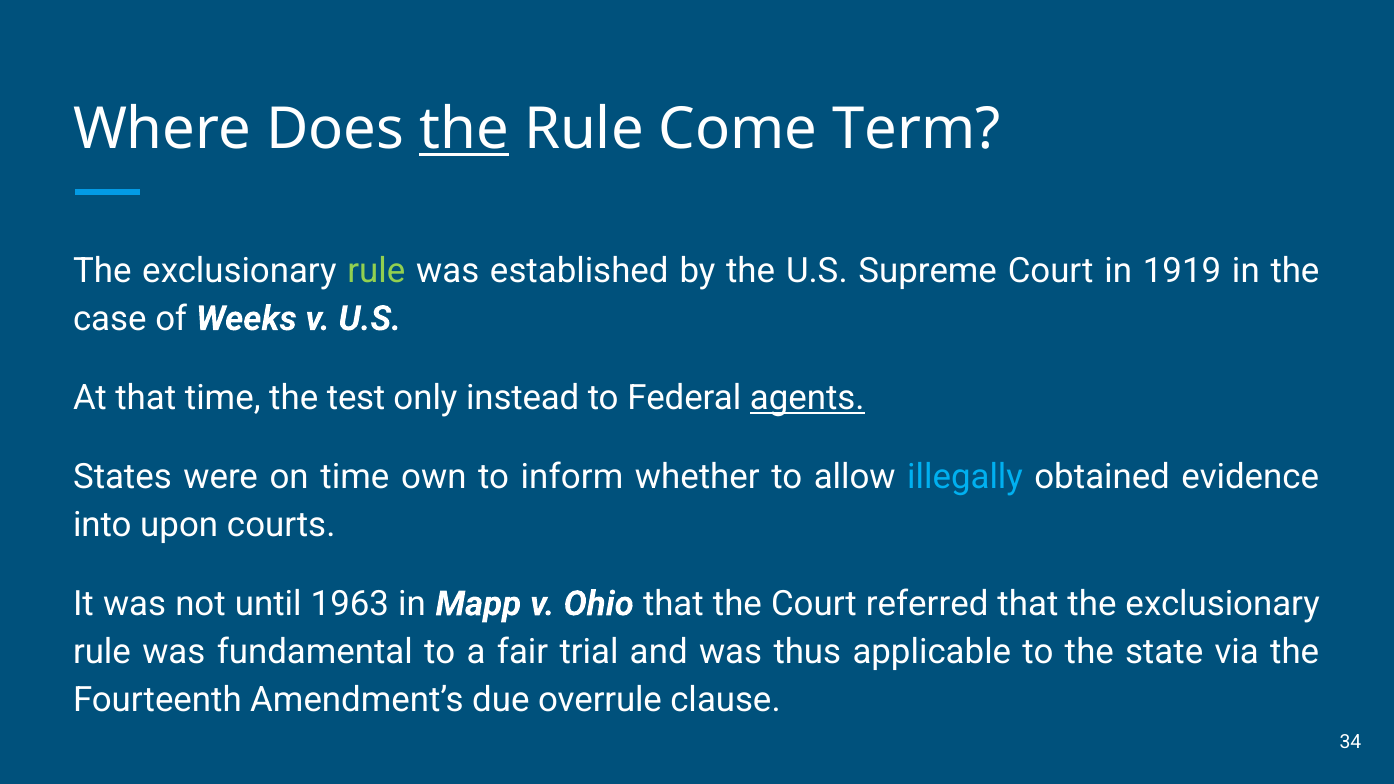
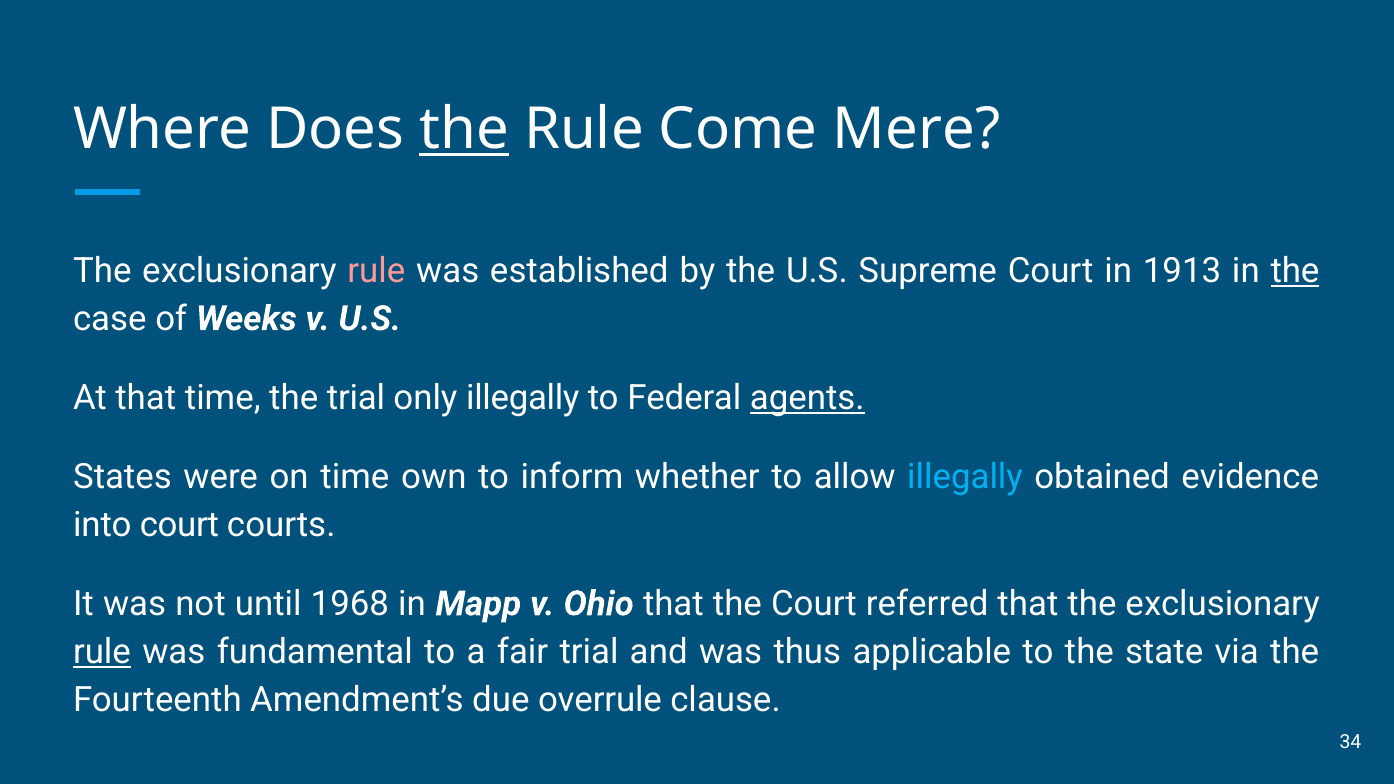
Term: Term -> Mere (917, 130)
rule colour: light green -> pink (376, 271)
1919: 1919 -> 1913 (1182, 271)
the underline: none -> present (1295, 271)
the test: test -> trial (356, 398)
only instead: instead -> illegally (523, 398)
into upon: upon -> court (179, 525)
1963: 1963 -> 1968 (350, 604)
rule underline: none -> present (102, 652)
